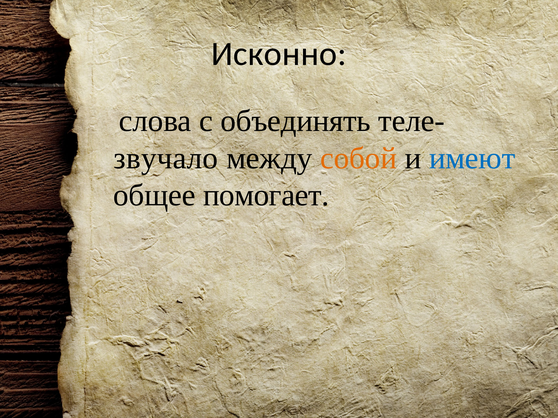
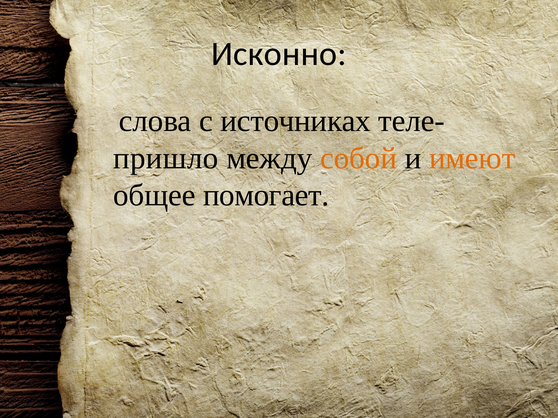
объединять: объединять -> источниках (296, 121)
звучало: звучало -> пришло (166, 158)
имеют colour: blue -> orange (472, 158)
